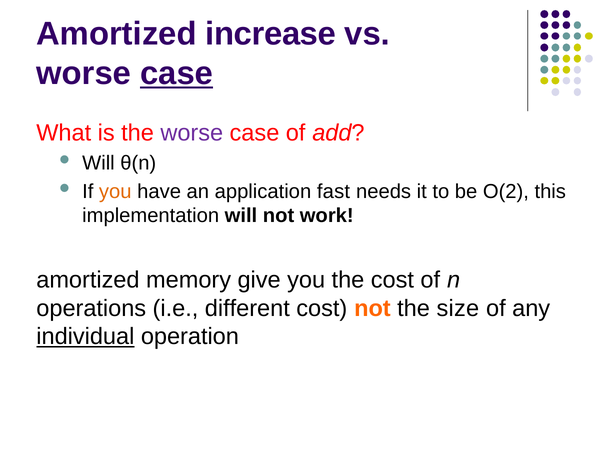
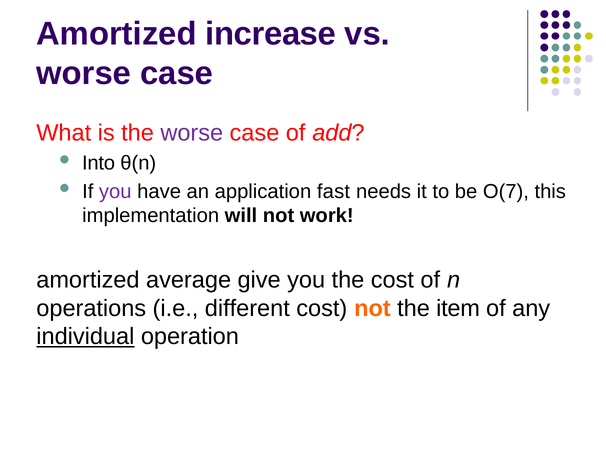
case underline: present -> none (177, 74)
Will: Will -> Into (99, 163)
you colour: orange -> purple (115, 191)
O(2: O(2 -> O(7 (506, 191)
memory: memory -> average (189, 280)
size: size -> item (458, 308)
